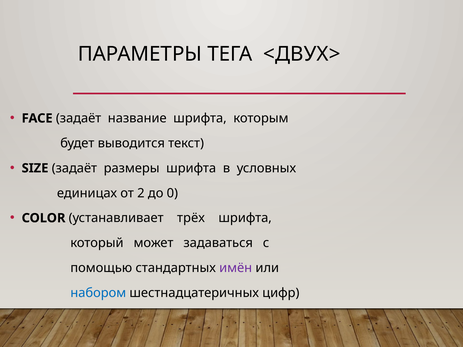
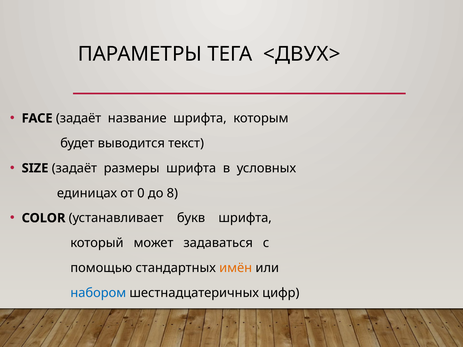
2: 2 -> 0 (141, 193)
0: 0 -> 8 (172, 193)
трёх: трёх -> букв (191, 218)
имён colour: purple -> orange (236, 268)
